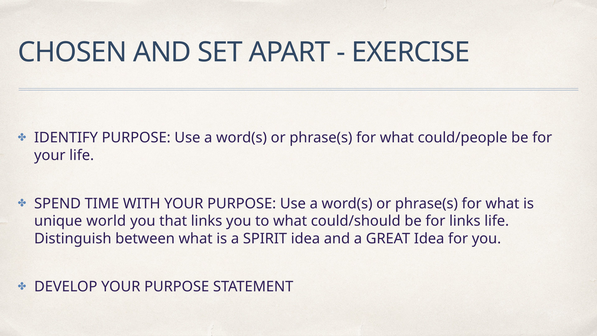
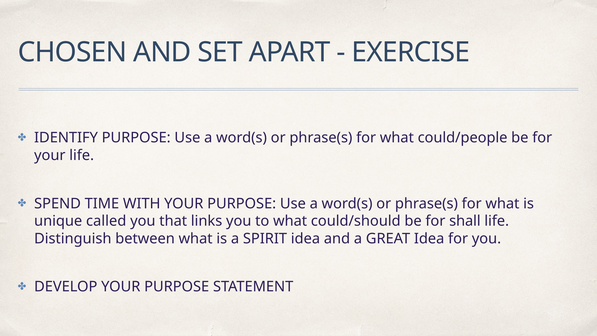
world: world -> called (106, 221)
for links: links -> shall (465, 221)
